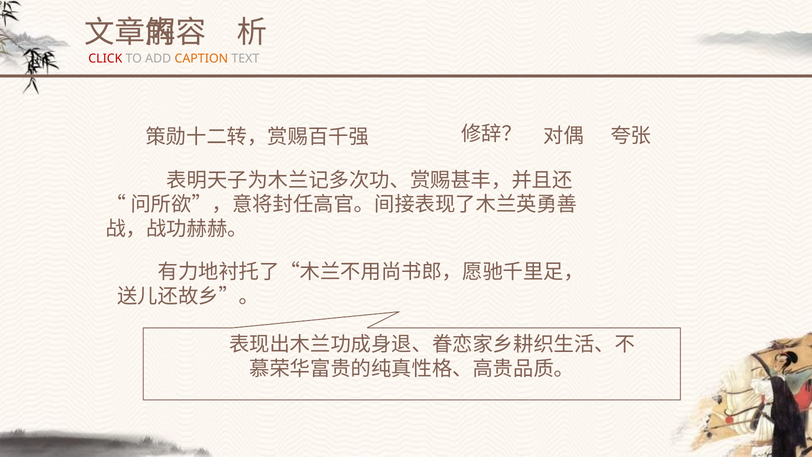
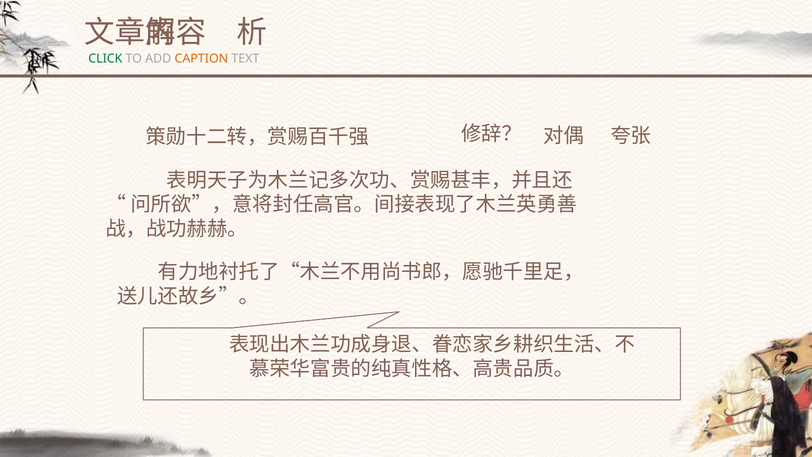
CLICK colour: red -> green (105, 58)
